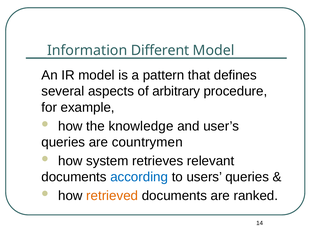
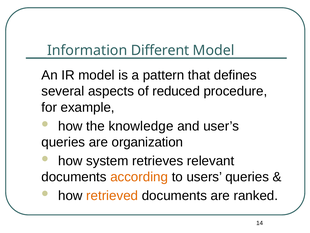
arbitrary: arbitrary -> reduced (176, 91)
countrymen: countrymen -> organization (147, 142)
according colour: blue -> orange (139, 177)
